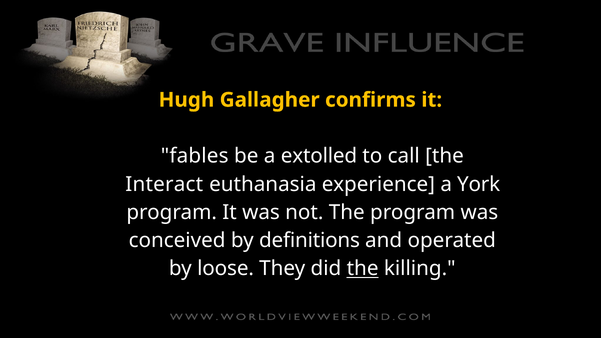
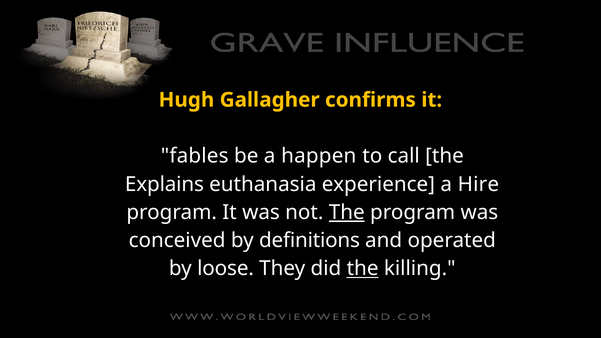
extolled: extolled -> happen (319, 156)
Interact: Interact -> Explains (164, 184)
York: York -> Hire (478, 184)
The underline: none -> present (347, 212)
